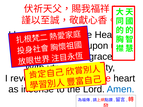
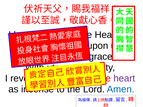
heart colour: black -> purple (124, 79)
